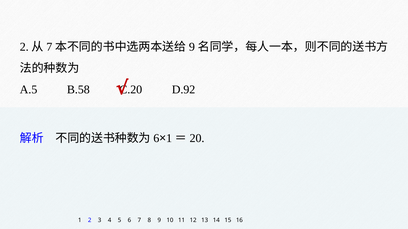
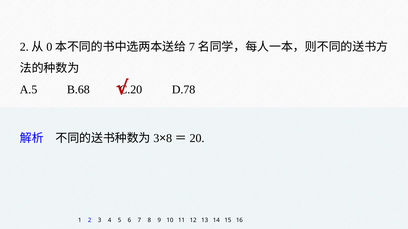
7: 7 -> 0 (49, 47)
9: 9 -> 7 (192, 47)
B.58: B.58 -> B.68 (78, 90)
D.92: D.92 -> D.78 (184, 90)
6: 6 -> 3 (156, 139)
1: 1 -> 8 (169, 139)
